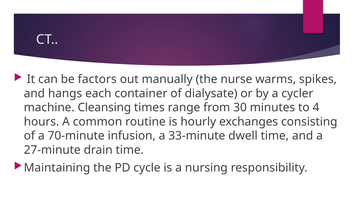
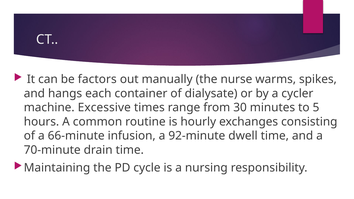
Cleansing: Cleansing -> Excessive (104, 108)
4: 4 -> 5 (316, 108)
70-minute: 70-minute -> 66-minute (76, 136)
33-minute: 33-minute -> 92-minute (197, 136)
27-minute: 27-minute -> 70-minute (52, 150)
